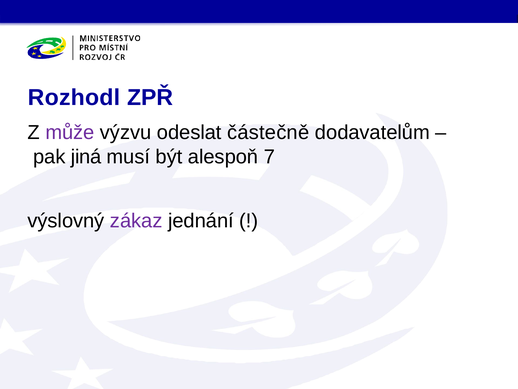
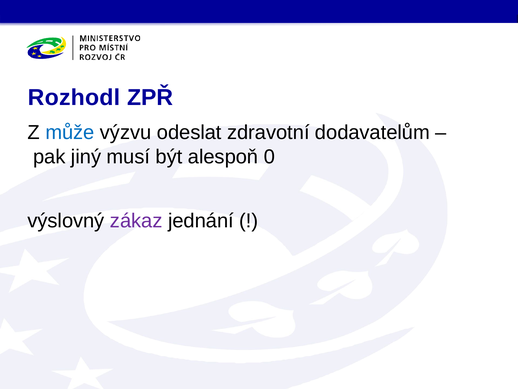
může colour: purple -> blue (70, 132)
částečně: částečně -> zdravotní (268, 132)
jiná: jiná -> jiný (86, 156)
7: 7 -> 0 (269, 156)
